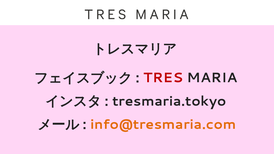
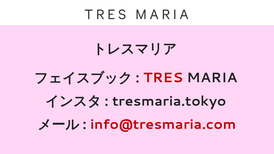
info@tresmaria.com colour: orange -> red (163, 124)
